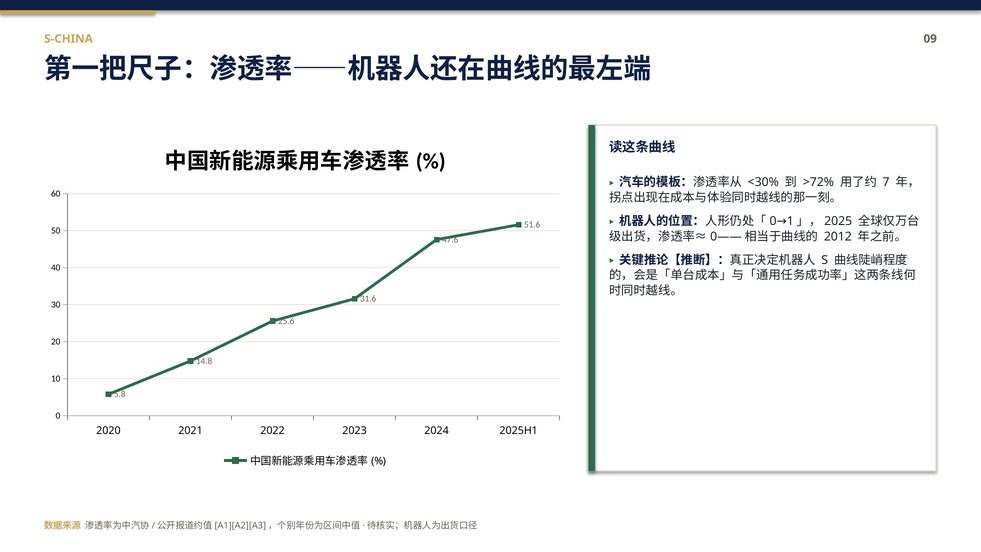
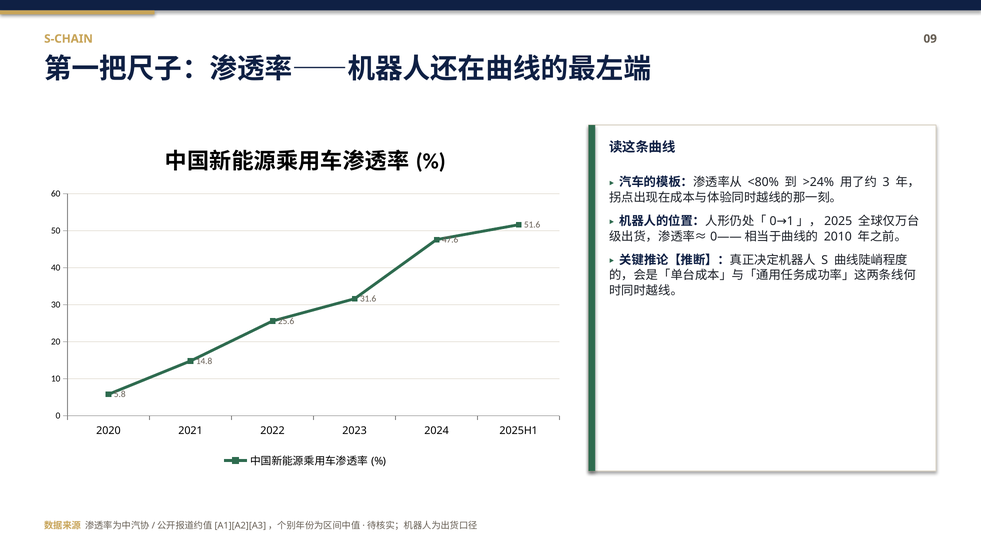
S-CHINA: S-CHINA -> S-CHAIN (68, 39)
<30%: <30% -> <80% (763, 182)
>72%: >72% -> >24% (818, 182)
7: 7 -> 3 (886, 182)
2012: 2012 -> 2010 (838, 236)
